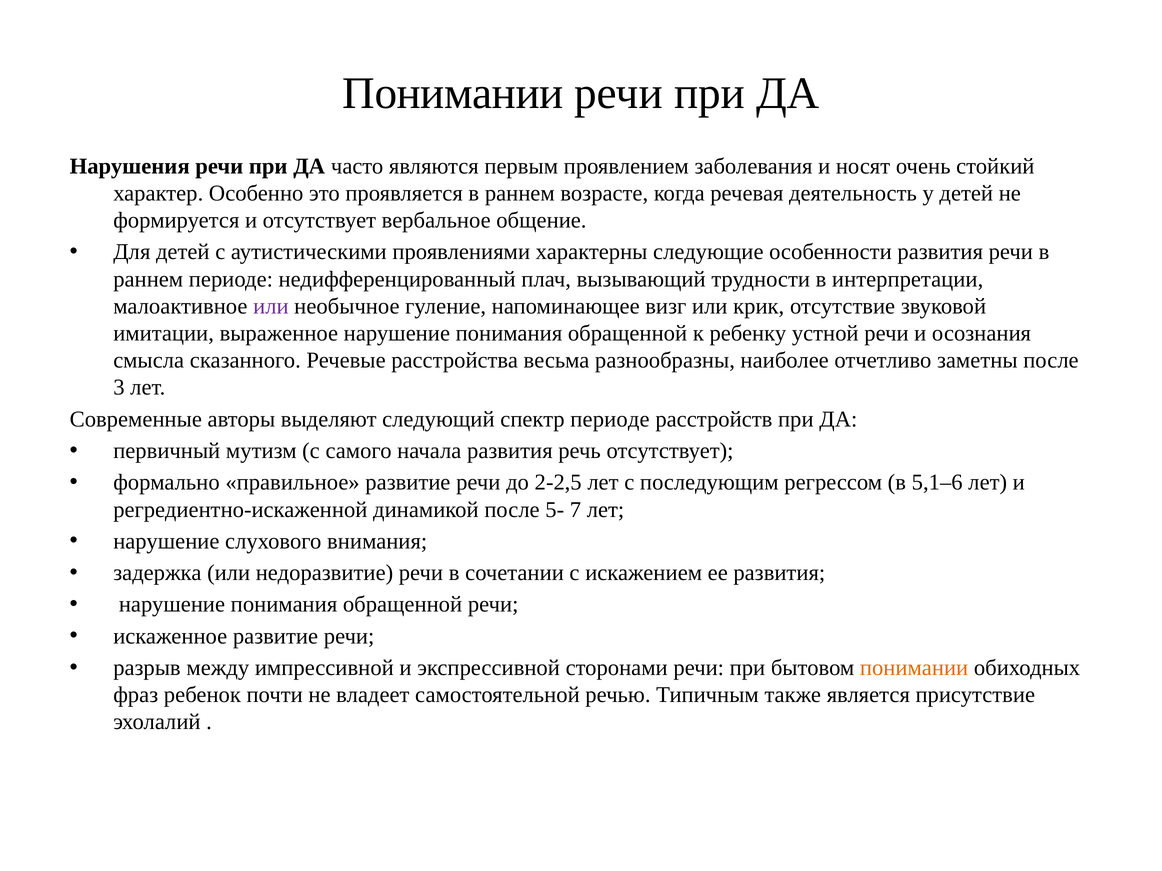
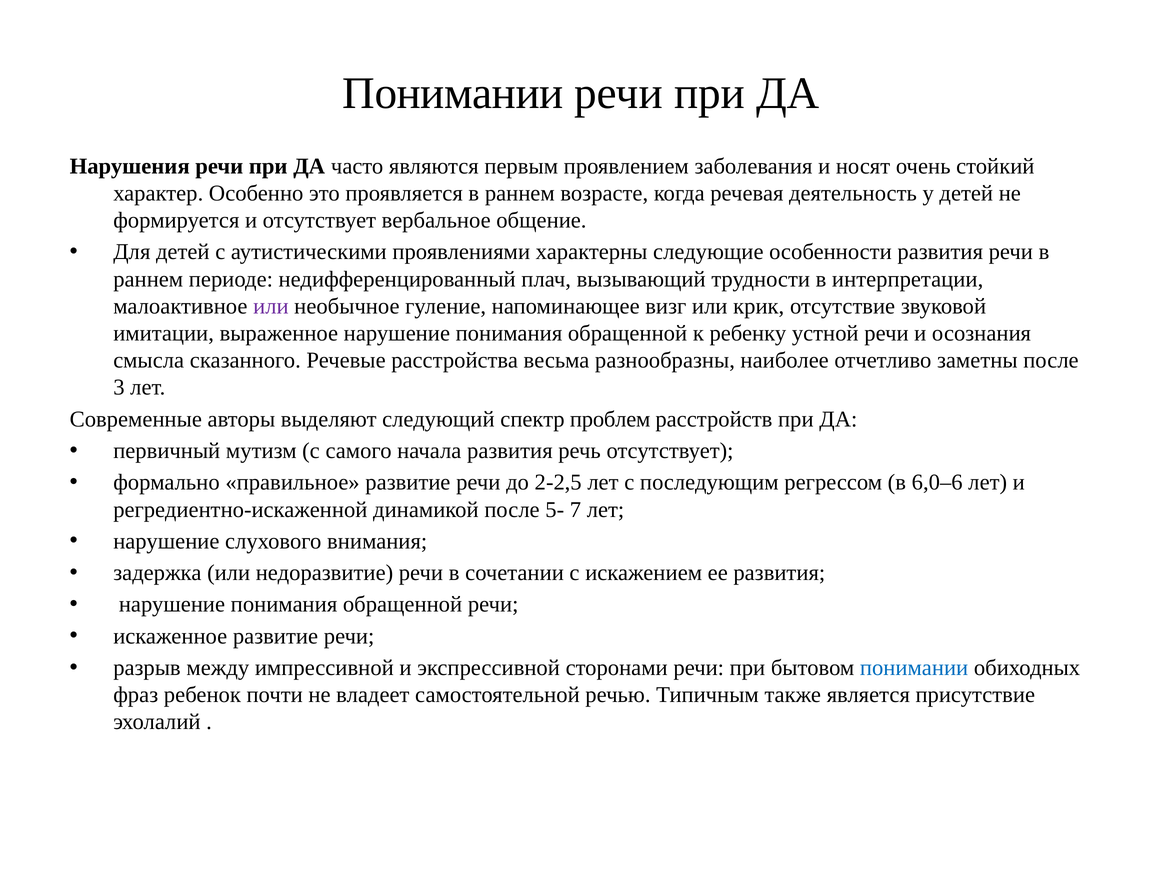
спектр периоде: периоде -> проблем (610, 419)
5,1–6: 5,1–6 -> 6,0–6 (937, 483)
понимании colour: orange -> blue (914, 668)
